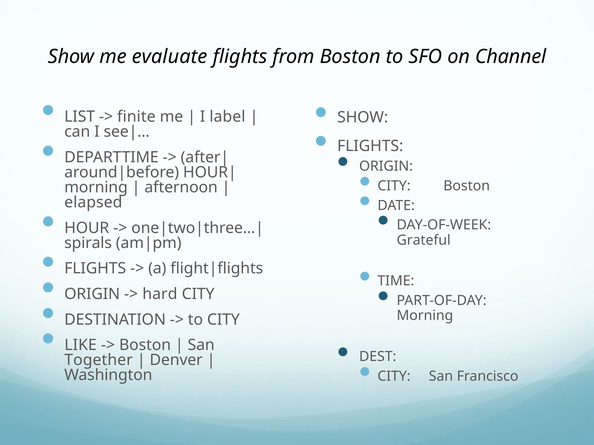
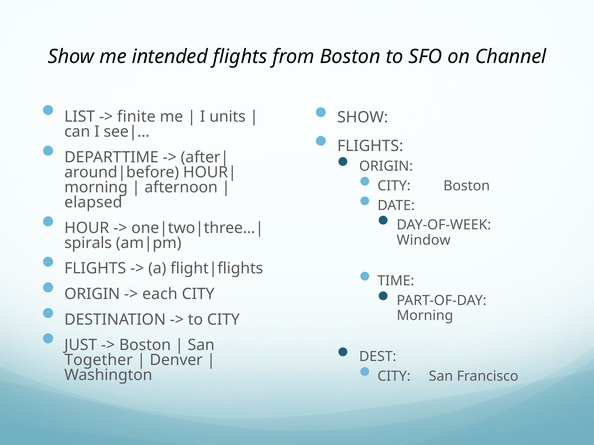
evaluate: evaluate -> intended (170, 57)
label: label -> units (228, 117)
Grateful: Grateful -> Window (424, 240)
hard: hard -> each (160, 294)
LIKE: LIKE -> JUST (81, 345)
